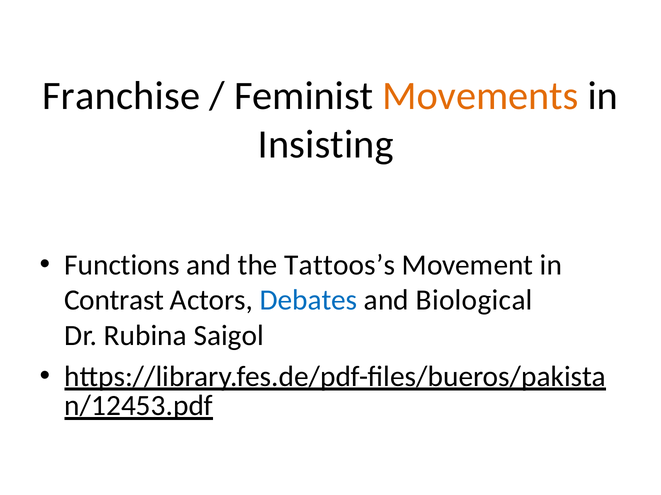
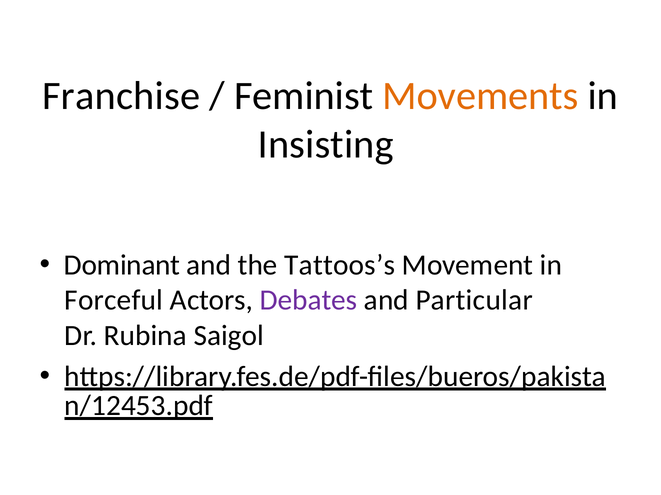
Functions: Functions -> Dominant (122, 265)
Contrast: Contrast -> Forceful (114, 301)
Debates colour: blue -> purple (309, 301)
Biological: Biological -> Particular (474, 301)
